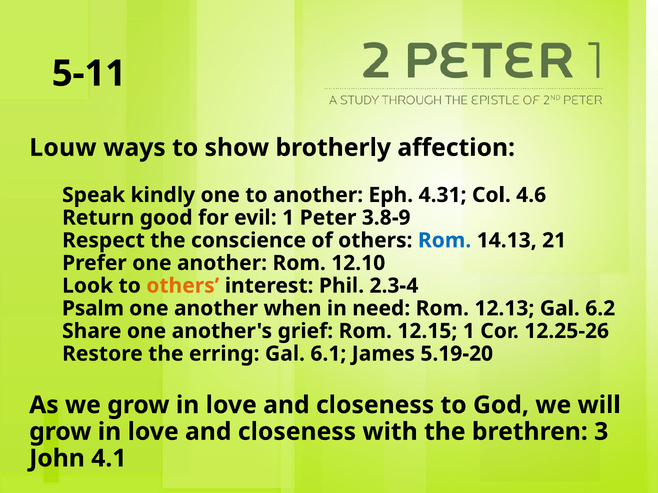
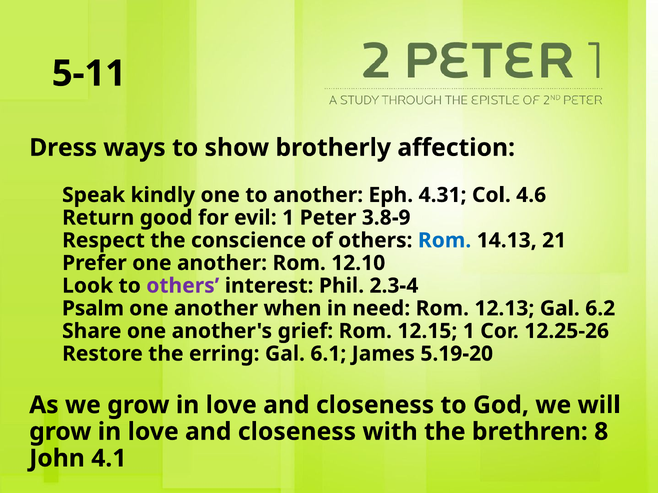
Louw: Louw -> Dress (63, 148)
others colour: orange -> purple (183, 286)
3: 3 -> 8 (601, 432)
